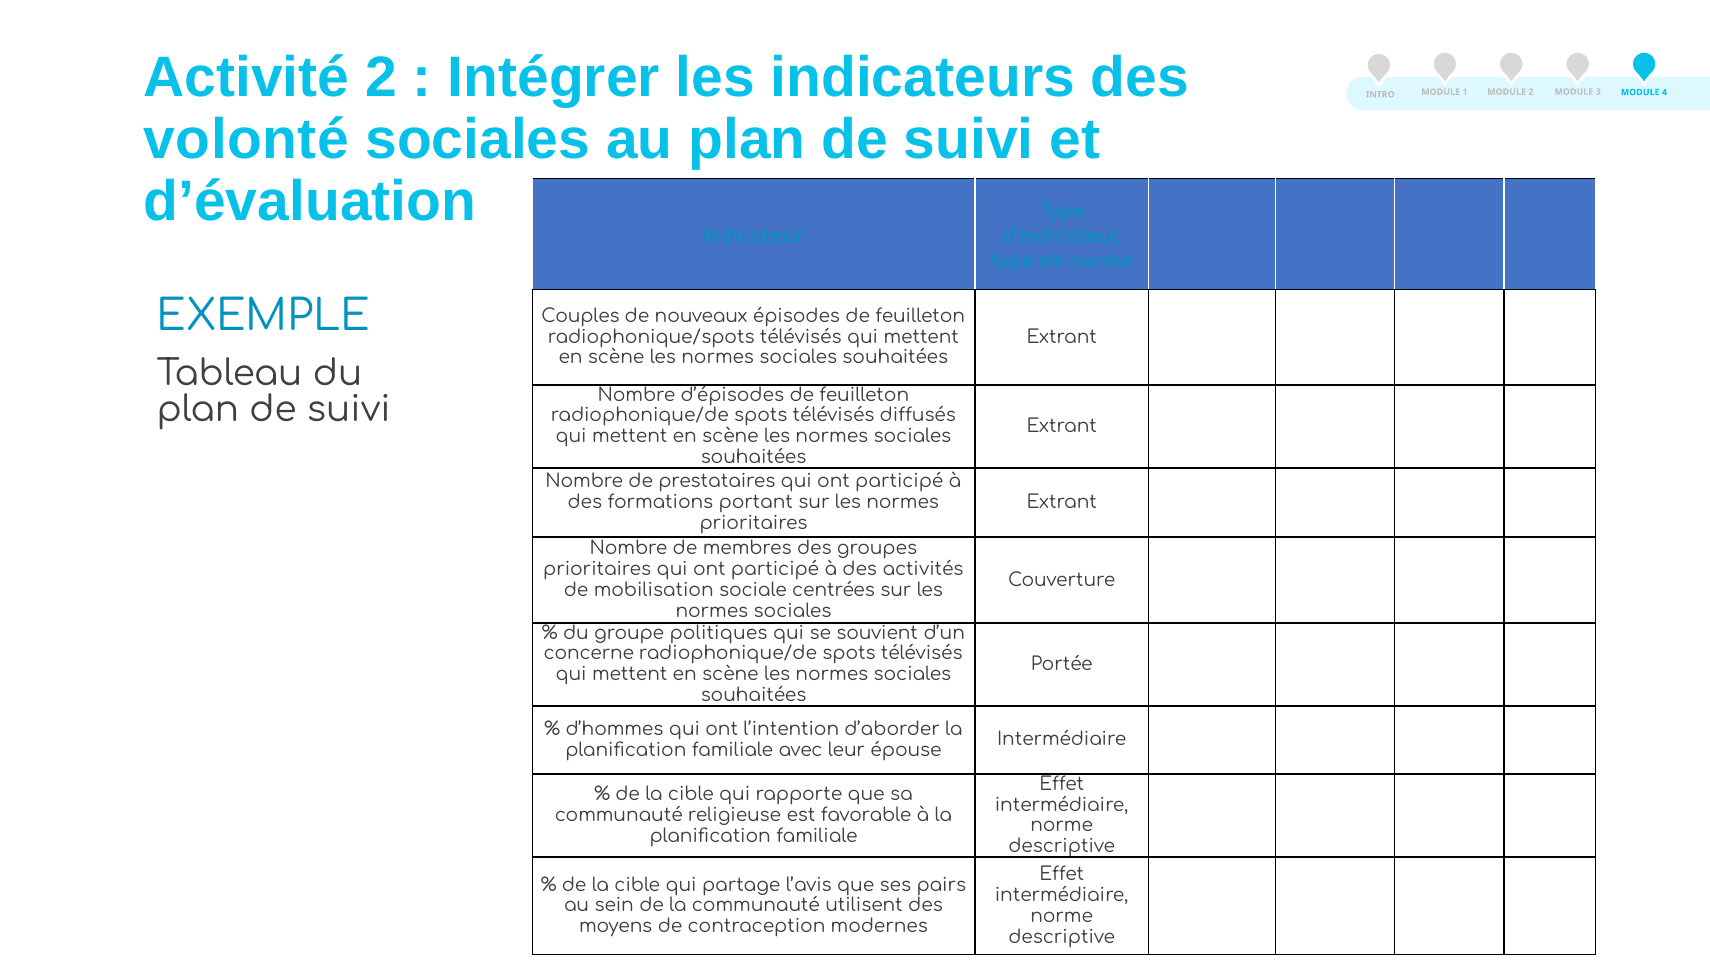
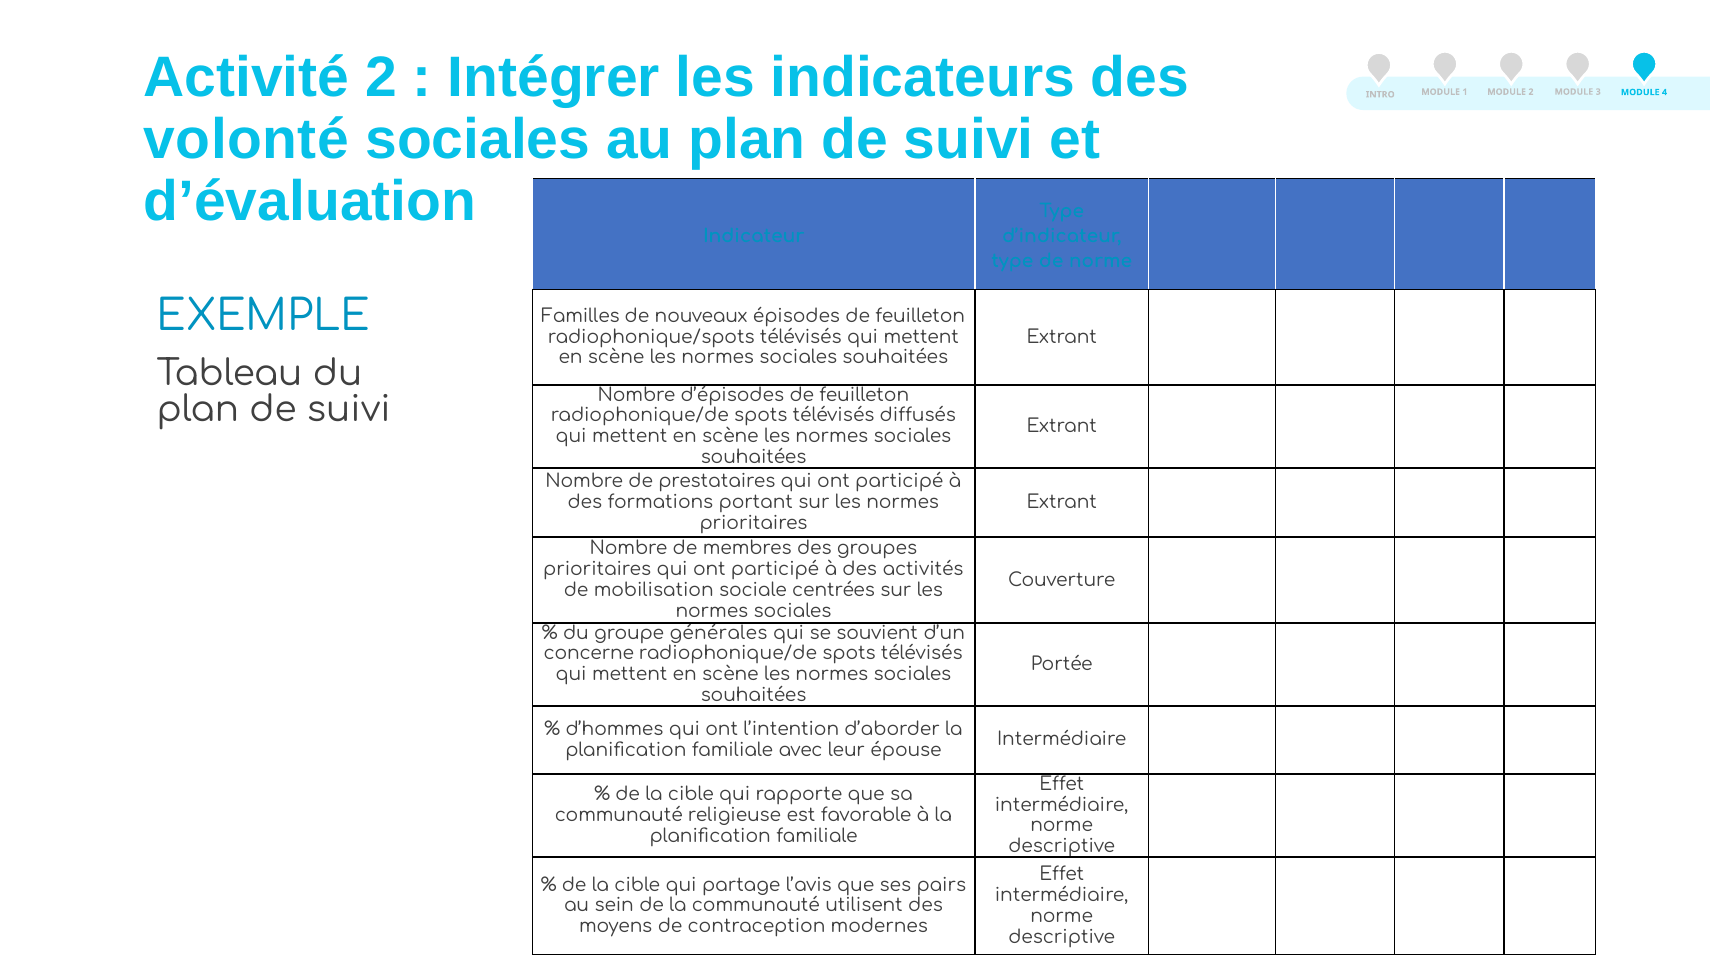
Couples: Couples -> Familles (581, 316)
politiques: politiques -> générales (719, 633)
